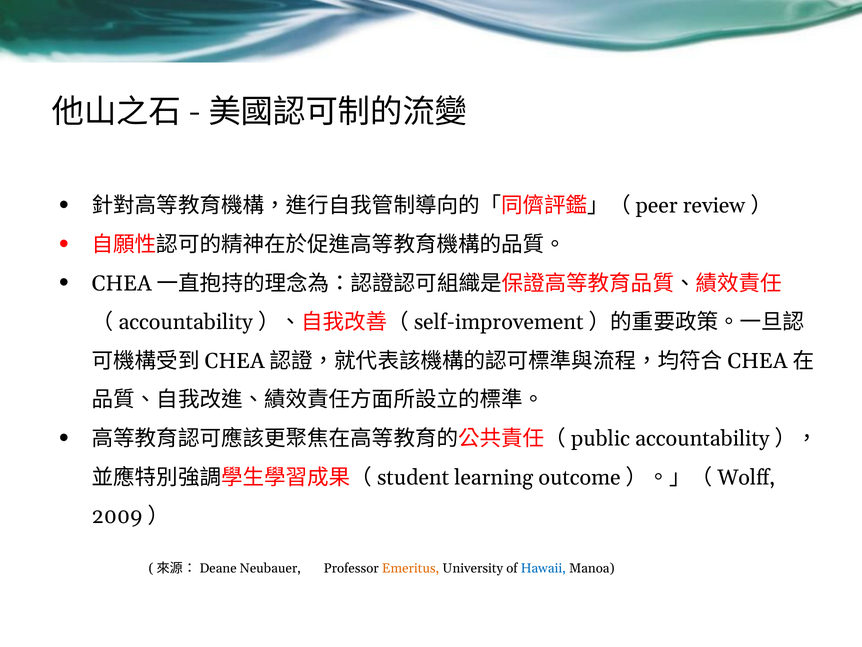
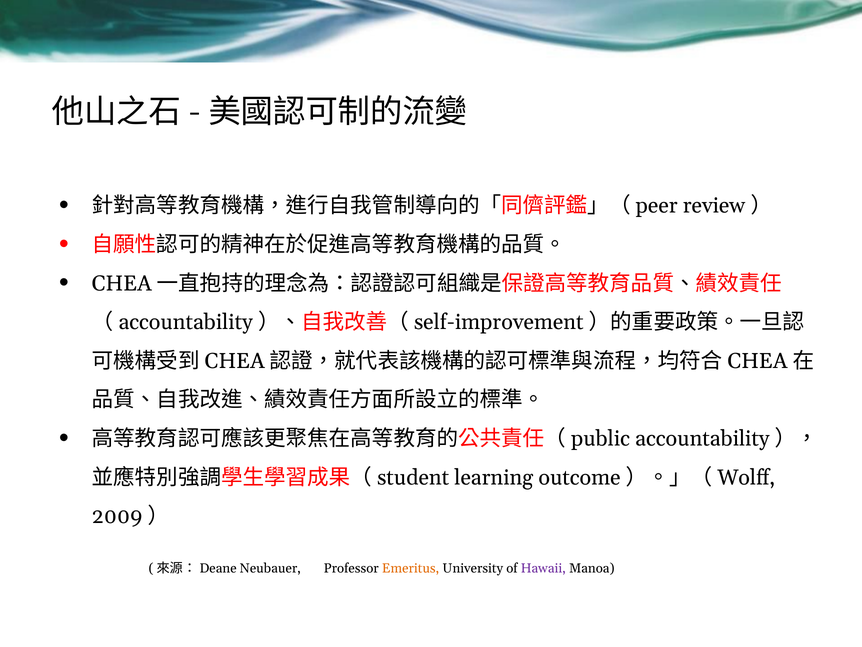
Hawaii colour: blue -> purple (543, 568)
